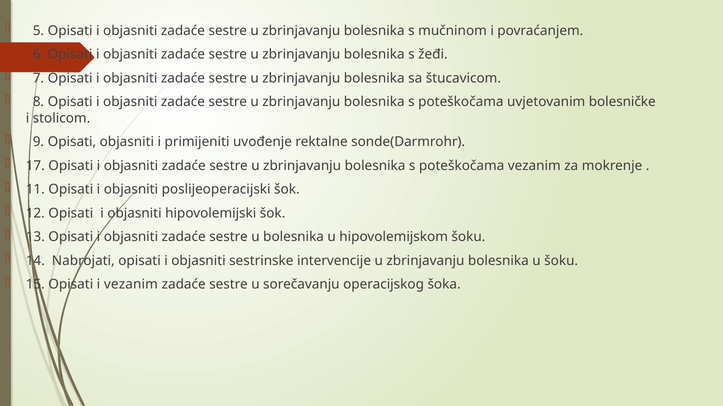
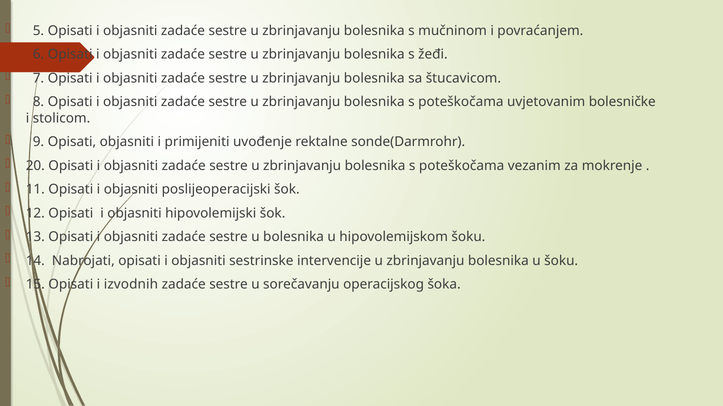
17: 17 -> 20 (35, 166)
i vezanim: vezanim -> izvodnih (131, 285)
